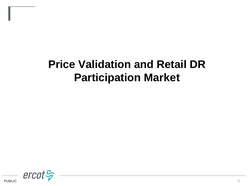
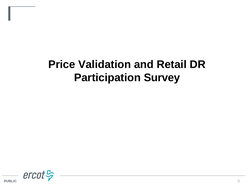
Market: Market -> Survey (162, 78)
